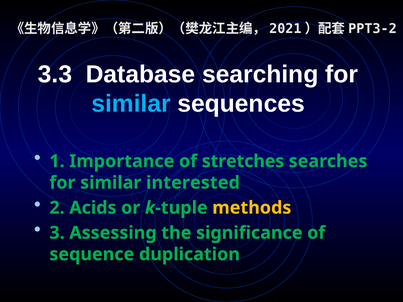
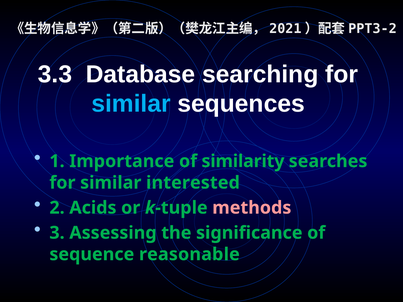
stretches: stretches -> similarity (243, 161)
methods colour: yellow -> pink (252, 208)
duplication: duplication -> reasonable (189, 254)
